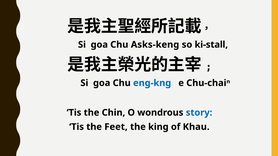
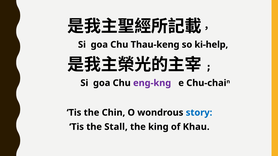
Asks-keng: Asks-keng -> Thau-keng (155, 45)
ki-stall: ki-stall -> ki-help (211, 45)
eng-kng colour: blue -> purple (152, 83)
Feet: Feet -> Stall (116, 127)
